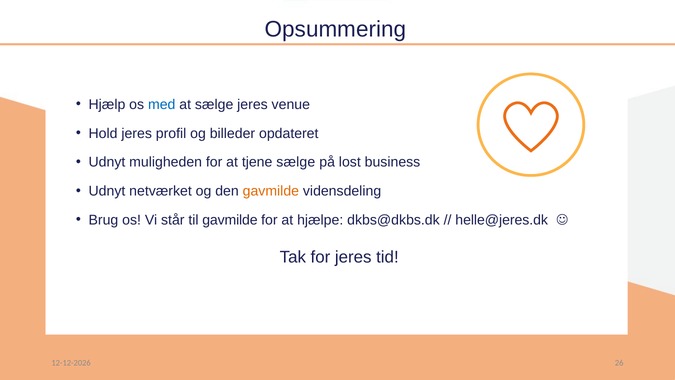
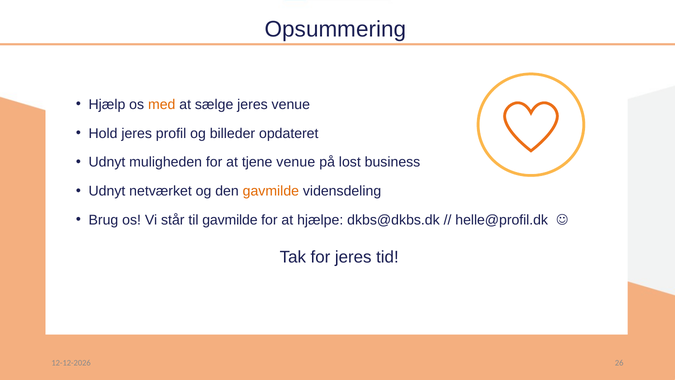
med colour: blue -> orange (162, 104)
tjene sælge: sælge -> venue (296, 162)
helle@jeres.dk: helle@jeres.dk -> helle@profil.dk (502, 220)
